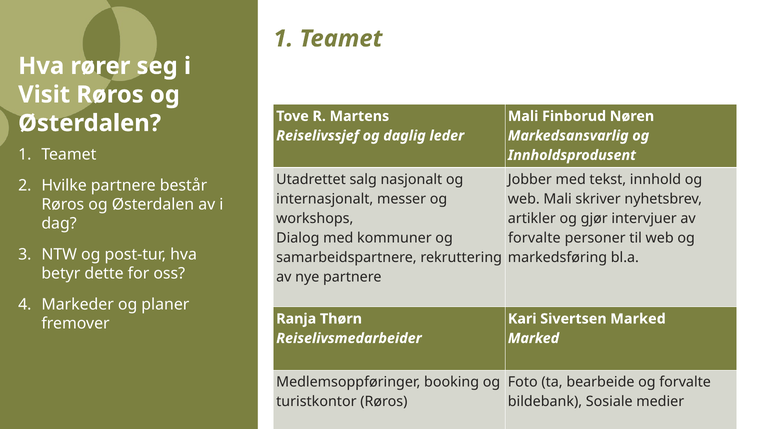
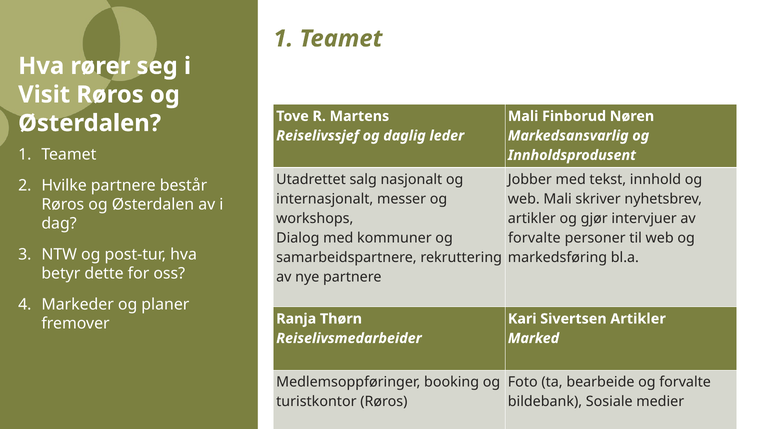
Sivertsen Marked: Marked -> Artikler (638, 319)
